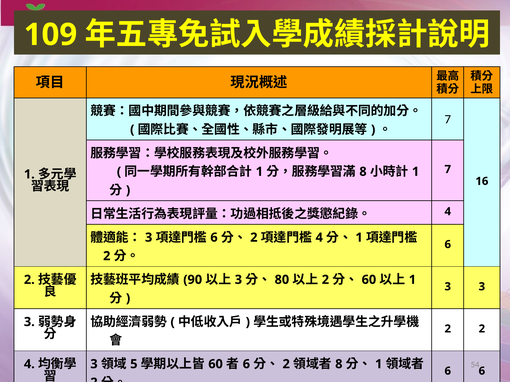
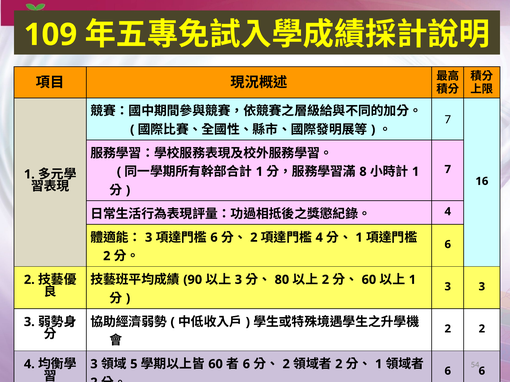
8: 8 -> 2 (339, 364)
